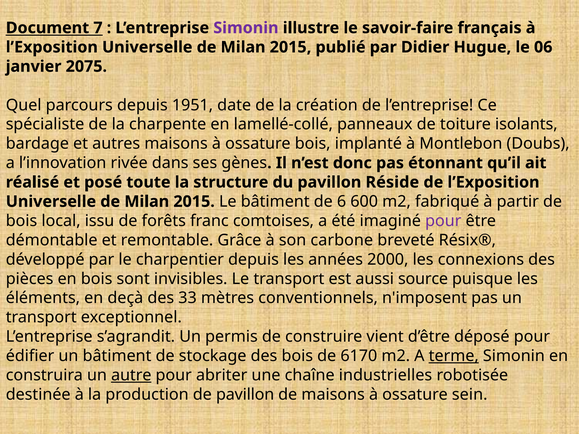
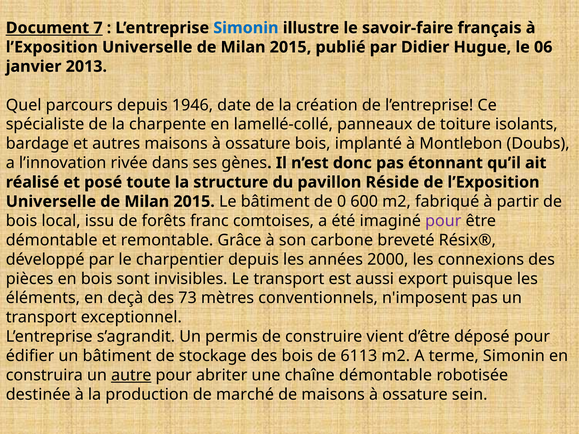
Simonin colour: purple -> blue (246, 28)
2075: 2075 -> 2013 (86, 66)
1951: 1951 -> 1946 (193, 105)
6: 6 -> 0 (342, 202)
source: source -> export (423, 279)
33: 33 -> 73 (188, 298)
6170: 6170 -> 6113 (359, 356)
terme underline: present -> none (454, 356)
chaîne industrielles: industrielles -> démontable (385, 375)
de pavillon: pavillon -> marché (245, 395)
